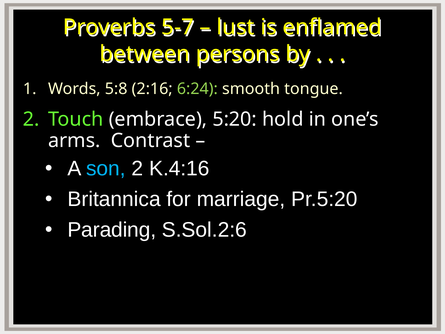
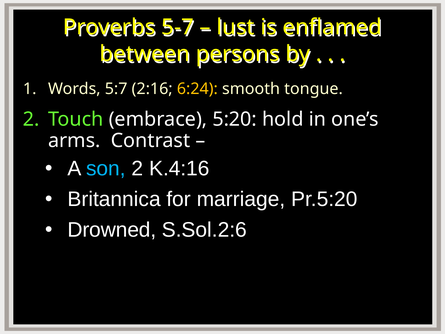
5:8: 5:8 -> 5:7 (116, 89)
6:24 colour: light green -> yellow (197, 89)
Parading: Parading -> Drowned (112, 230)
